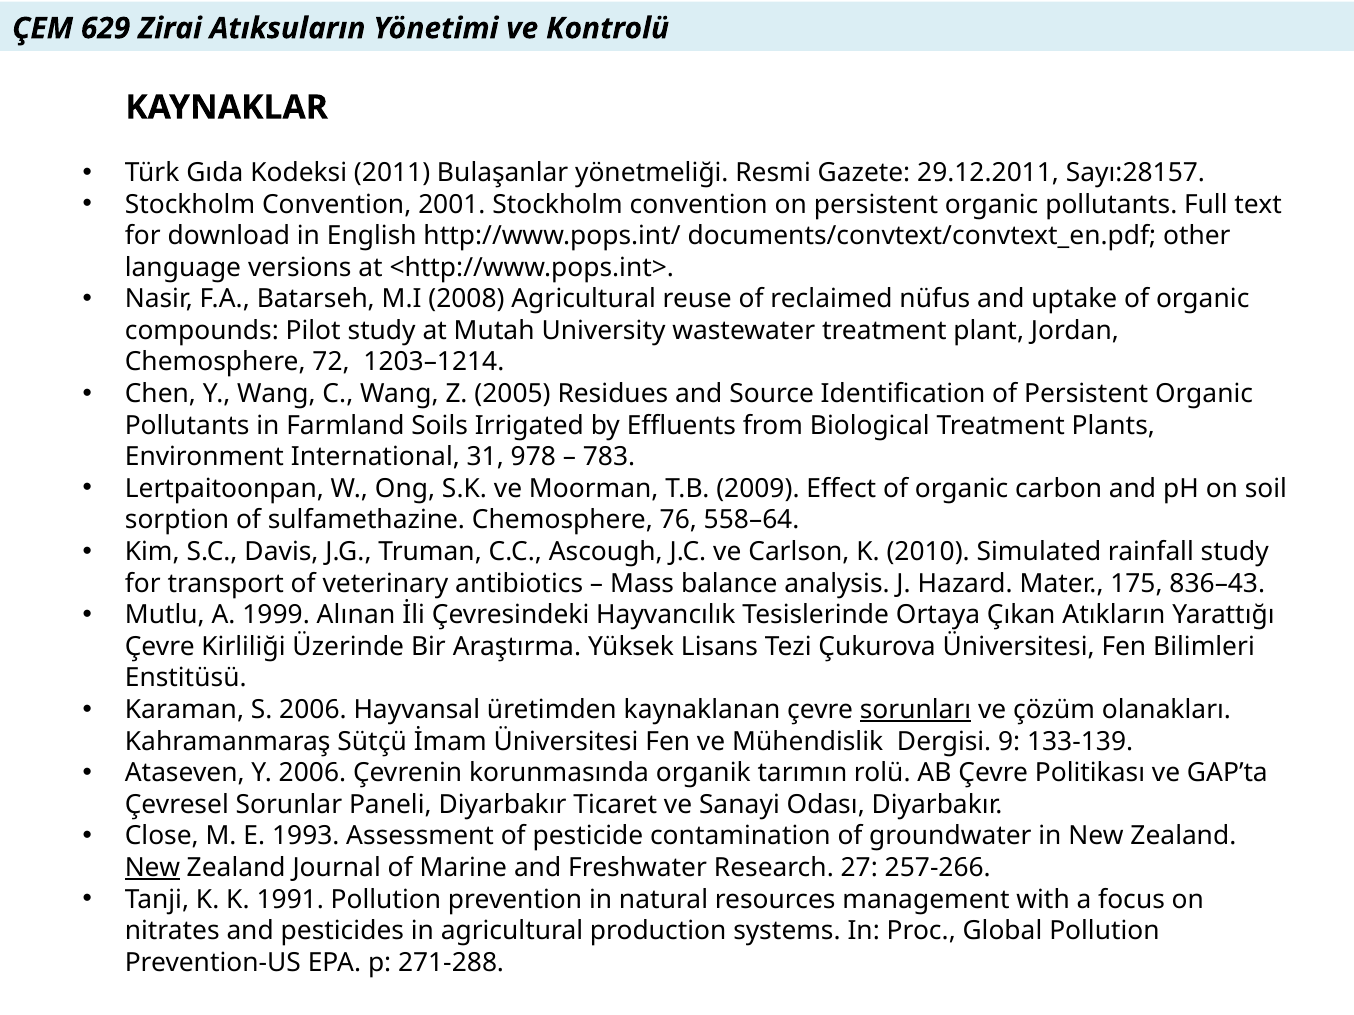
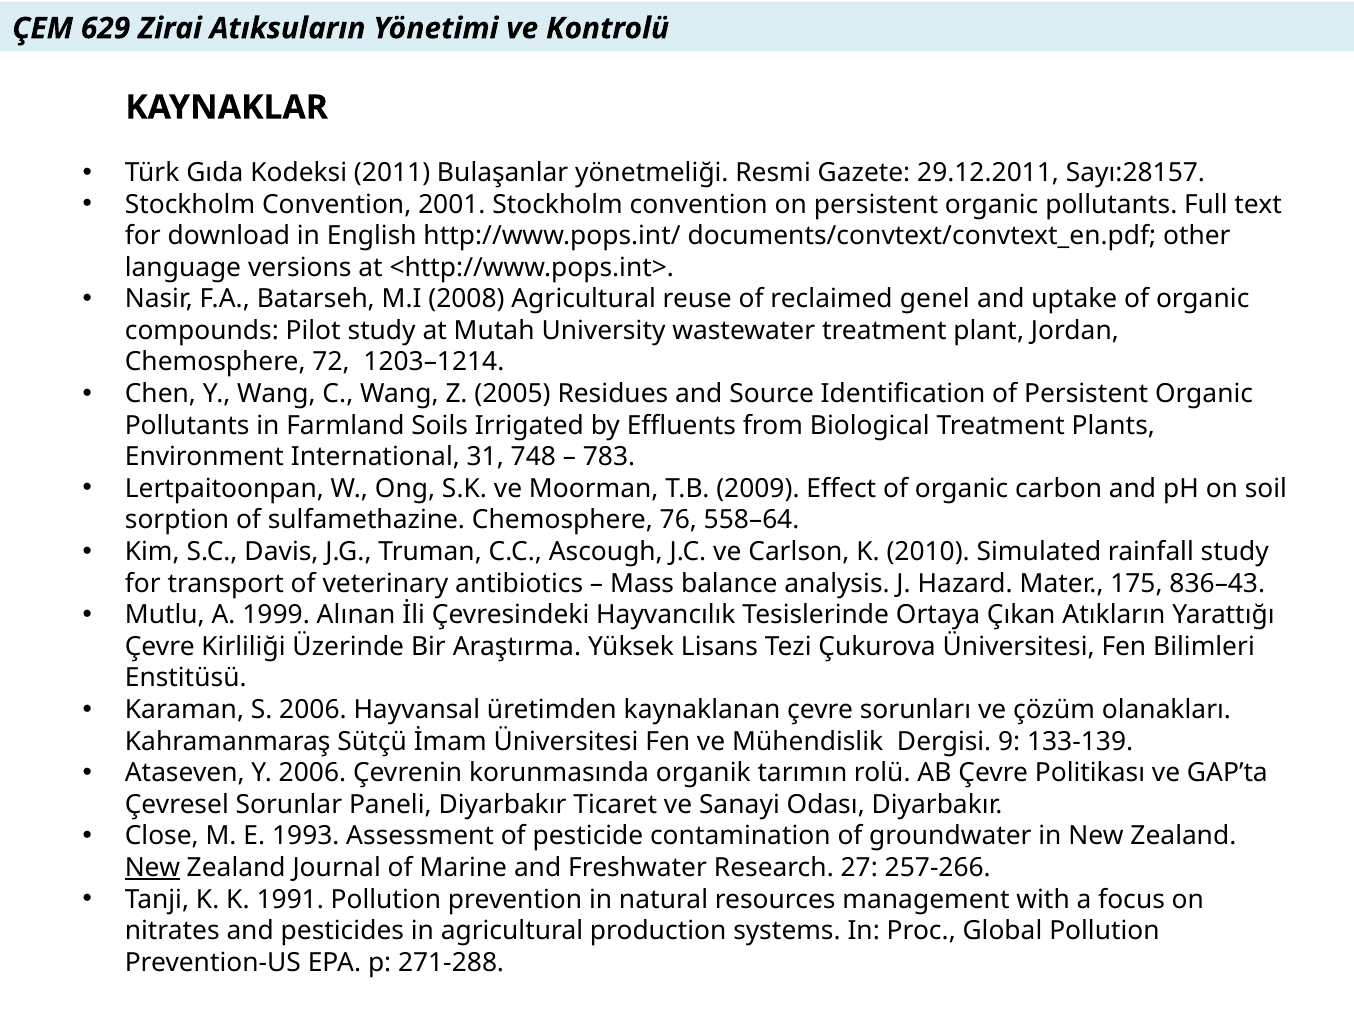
nüfus: nüfus -> genel (935, 299)
978: 978 -> 748 (533, 457)
sorunları underline: present -> none (915, 710)
